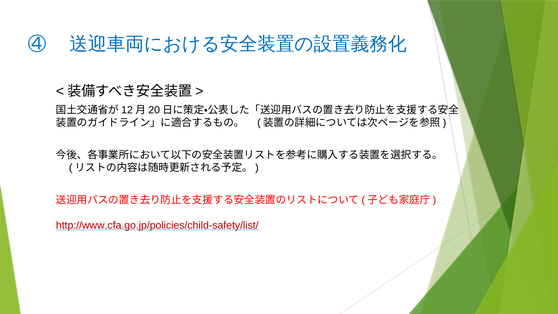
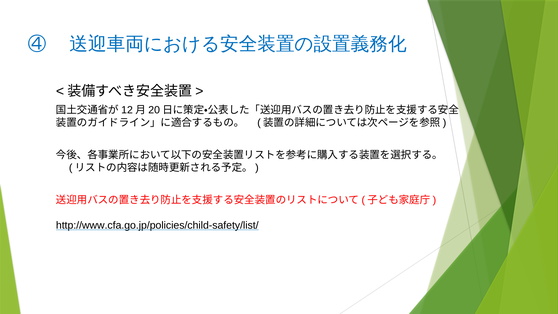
http://www.cfa.go.jp/policies/child-safety/list/ colour: red -> black (157, 225)
